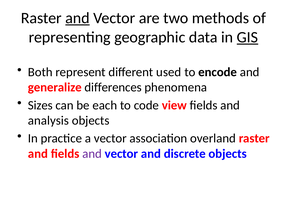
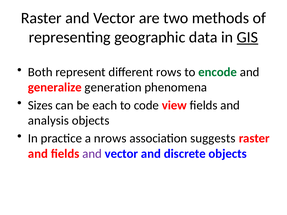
and underline: present -> none (78, 18)
used: used -> rows (169, 72)
encode colour: black -> green (218, 72)
differences: differences -> generation (113, 87)
a vector: vector -> nrows (110, 139)
overland: overland -> suggests (213, 139)
